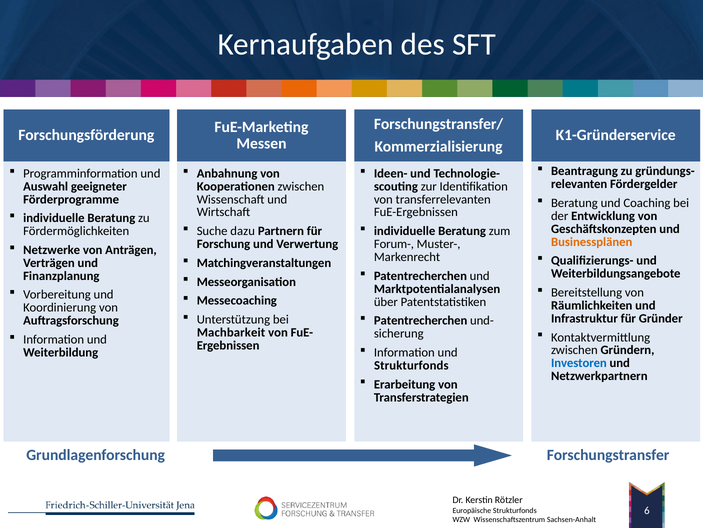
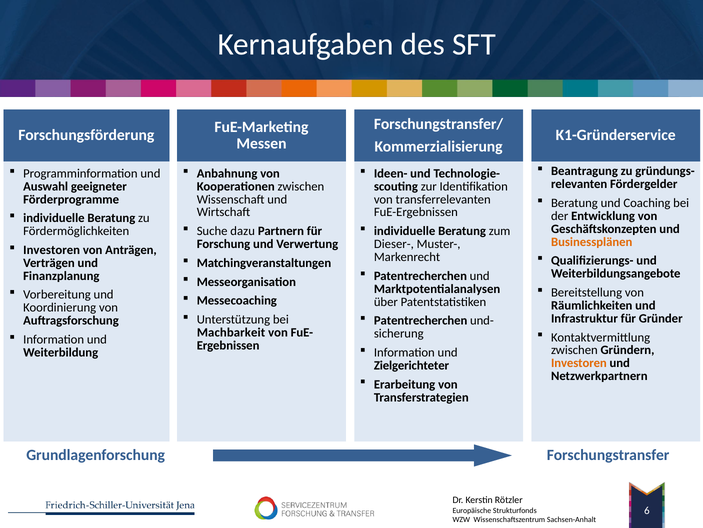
Forum-: Forum- -> Dieser- (394, 244)
Netzwerke: Netzwerke -> Investoren (52, 250)
Investoren colour: blue -> orange (579, 363)
Strukturfonds: Strukturfonds -> Zielgerichteter (411, 365)
